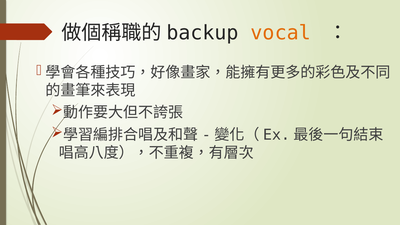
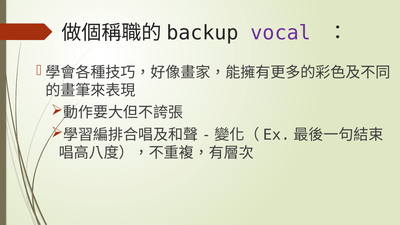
vocal colour: orange -> purple (281, 33)
